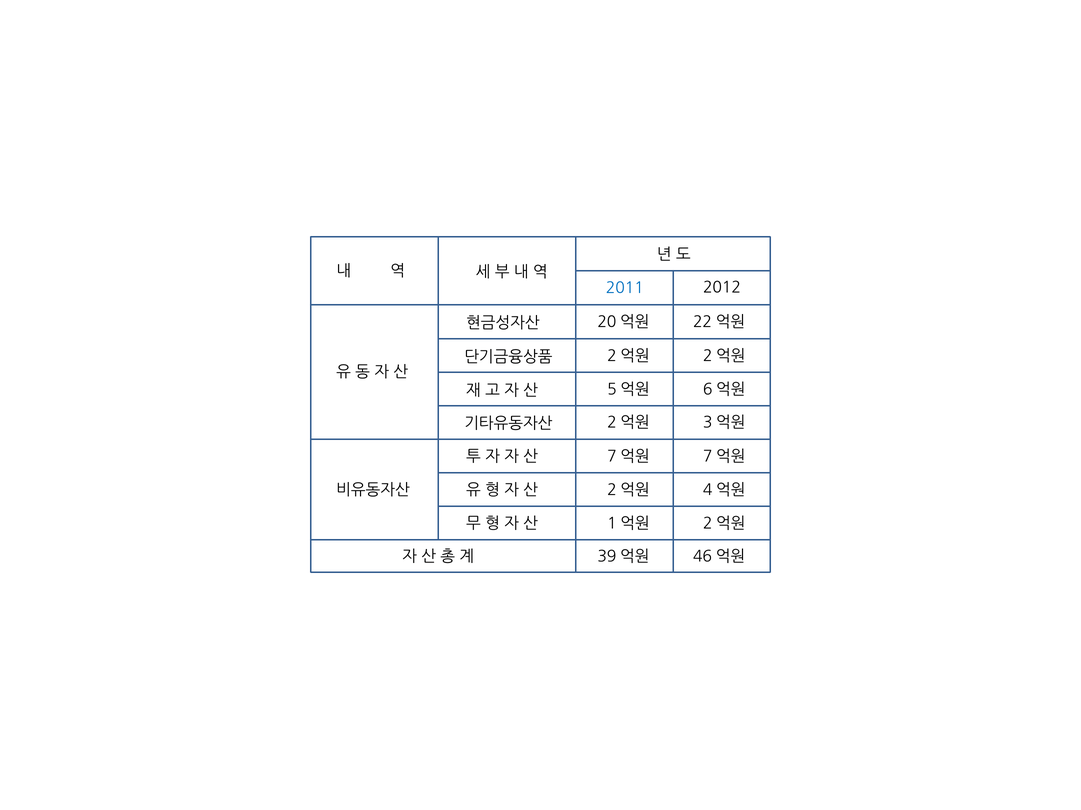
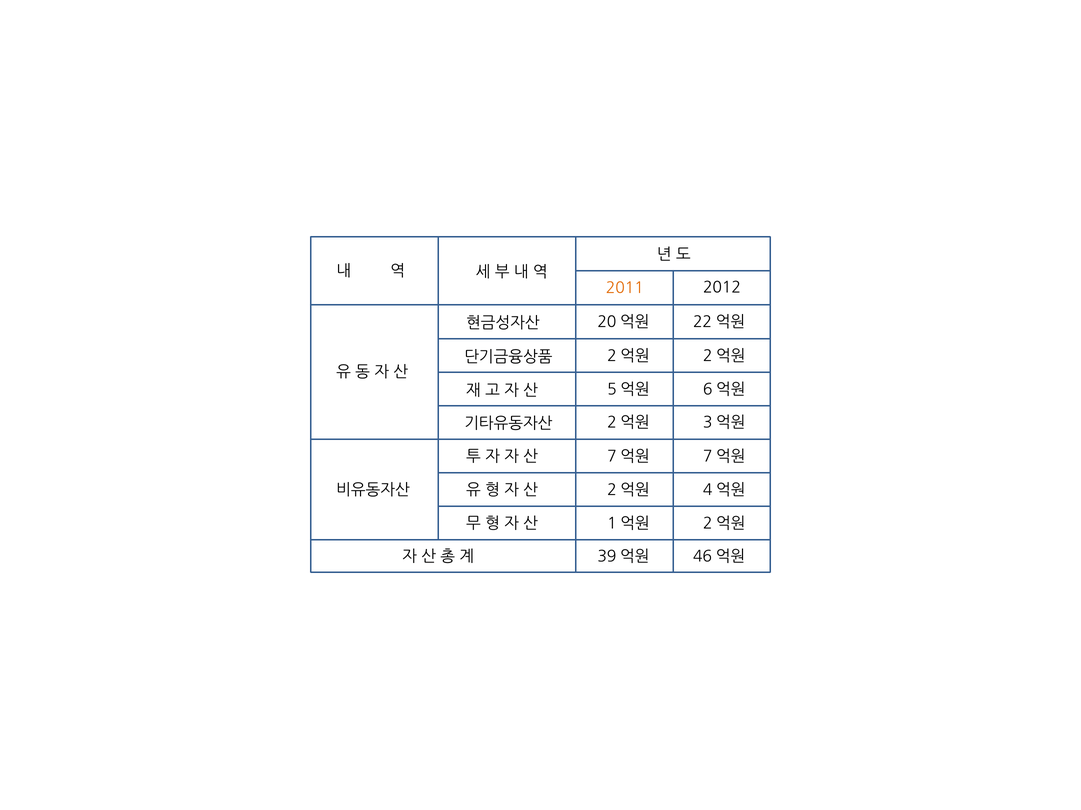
2011 colour: blue -> orange (625, 289)
